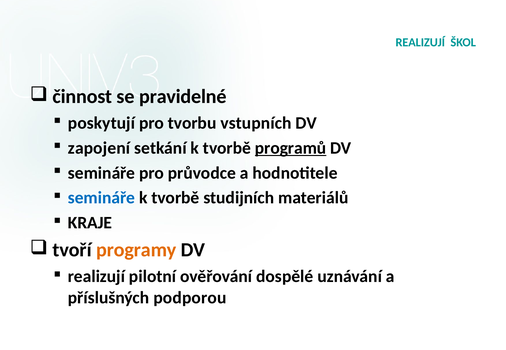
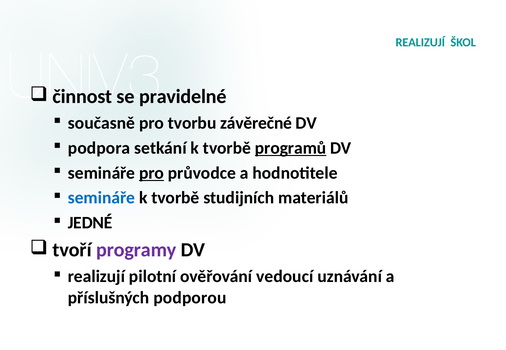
poskytují: poskytují -> současně (102, 123)
vstupních: vstupních -> závěrečné (256, 123)
zapojení: zapojení -> podpora (99, 148)
pro underline: none -> present (152, 173)
KRAJE: KRAJE -> JEDNÉ (90, 223)
programy colour: orange -> purple (136, 250)
dospělé: dospělé -> vedoucí (285, 277)
